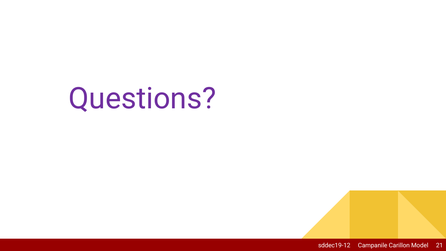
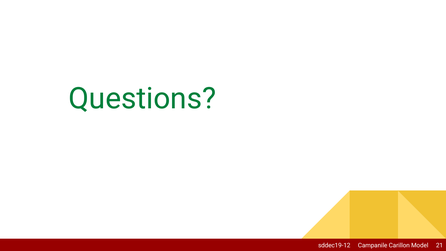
Questions colour: purple -> green (142, 99)
